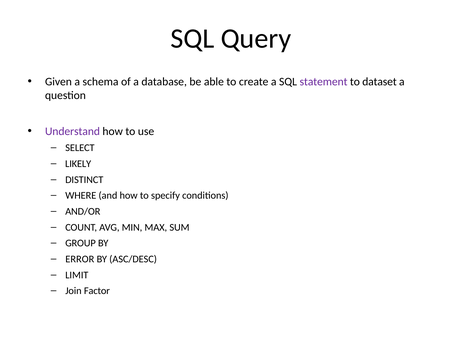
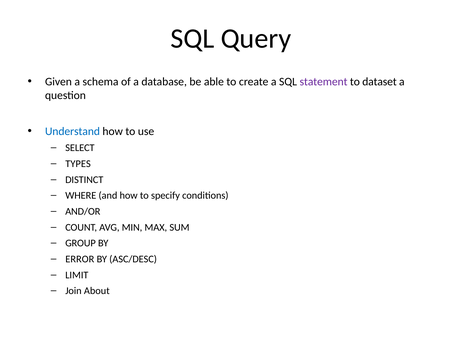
Understand colour: purple -> blue (72, 131)
LIKELY: LIKELY -> TYPES (78, 164)
Factor: Factor -> About (97, 291)
